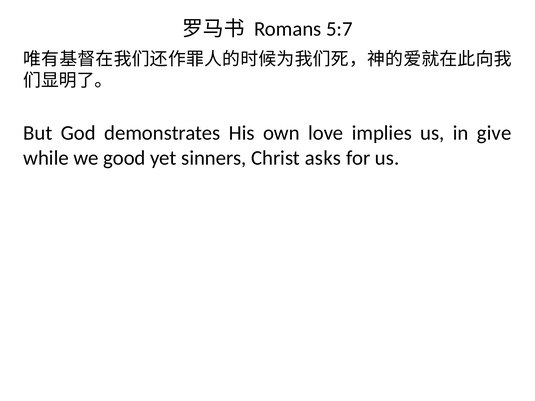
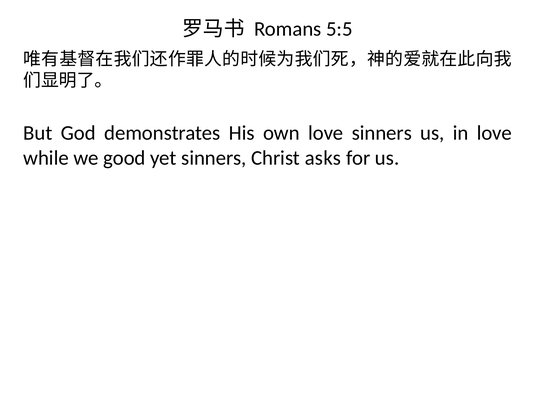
5:7: 5:7 -> 5:5 (339, 29)
love implies: implies -> sinners (382, 133)
in give: give -> love (494, 133)
